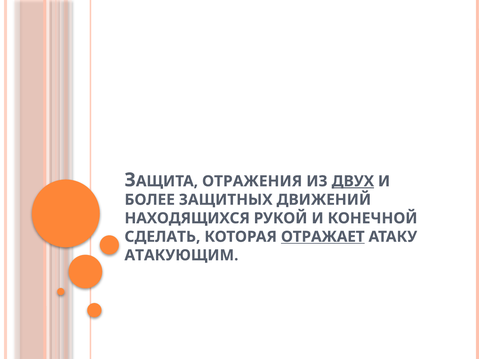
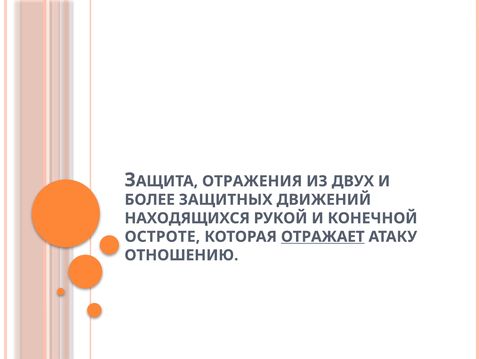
ДВУХ underline: present -> none (353, 181)
СДЕЛАТЬ: СДЕЛАТЬ -> ОСТРОТЕ (162, 237)
АТАКУЮЩИМ: АТАКУЮЩИМ -> ОТНОШЕНИЮ (181, 255)
